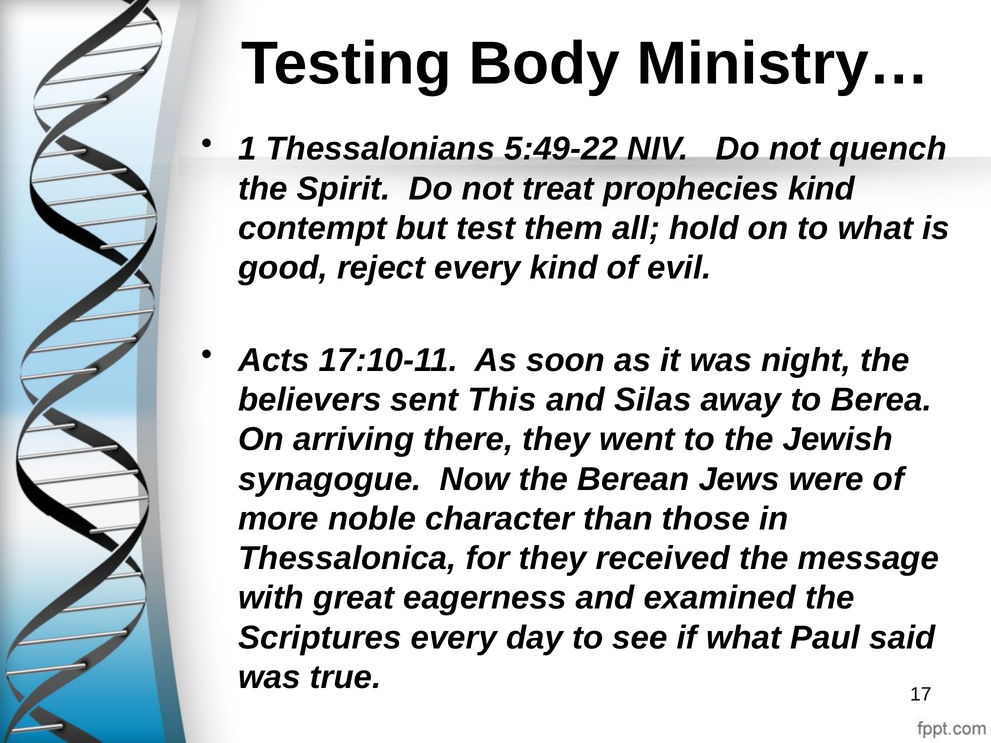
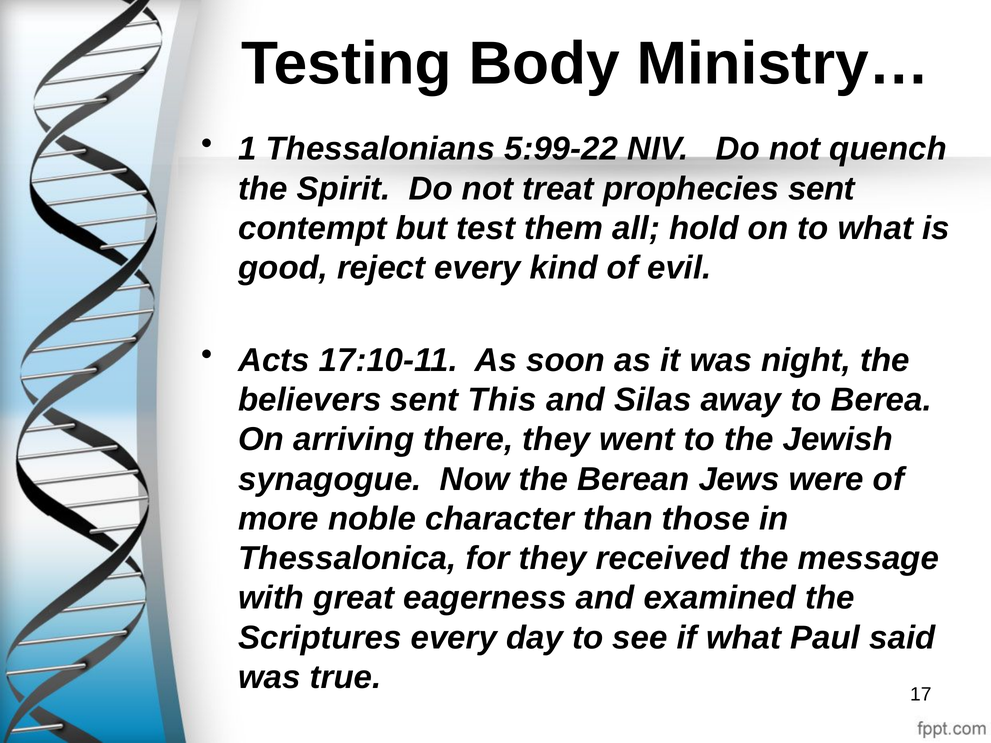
5:49-22: 5:49-22 -> 5:99-22 (561, 149)
prophecies kind: kind -> sent (821, 189)
